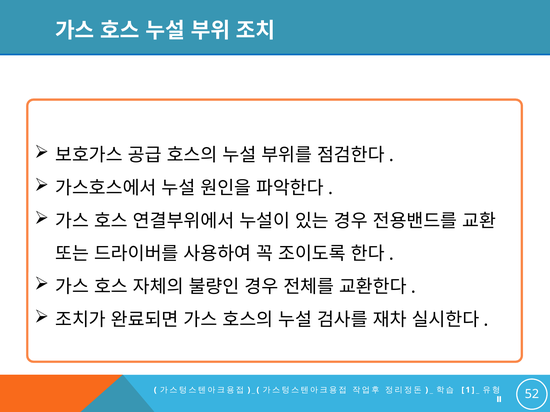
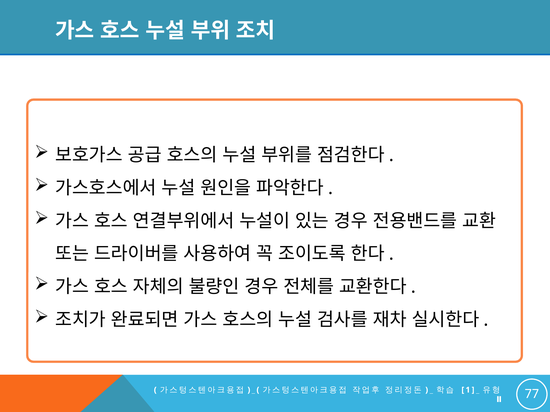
52: 52 -> 77 (532, 395)
